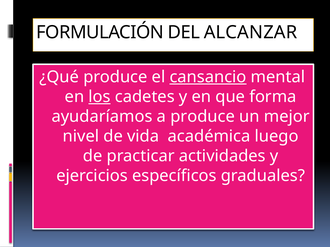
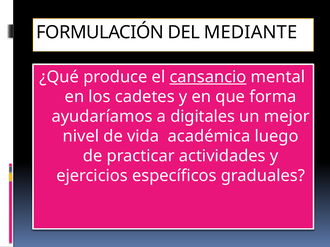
ALCANZAR: ALCANZAR -> MEDIANTE (251, 32)
los underline: present -> none (100, 97)
a produce: produce -> digitales (203, 117)
